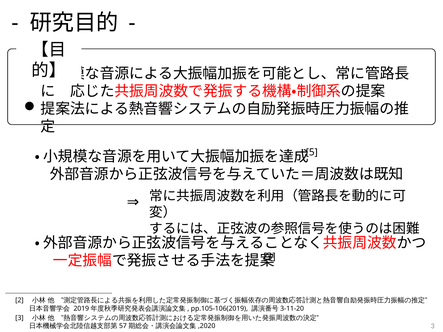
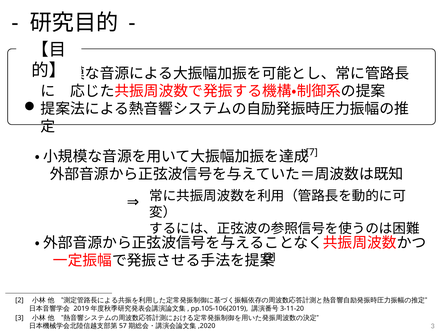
5: 5 -> 7 (312, 152)
